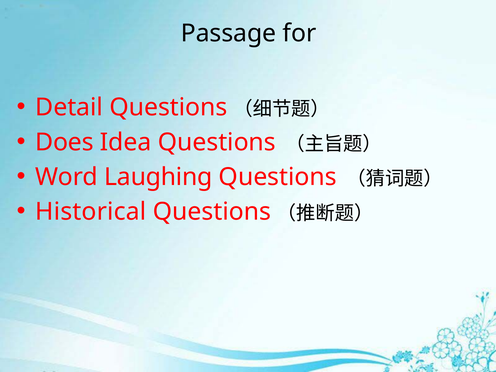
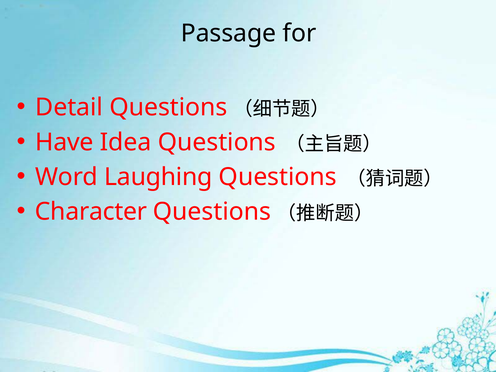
Does: Does -> Have (64, 142)
Historical: Historical -> Character (91, 212)
